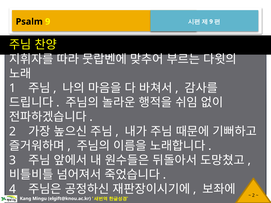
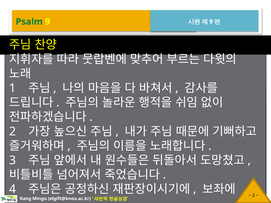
Psalm colour: black -> green (29, 22)
